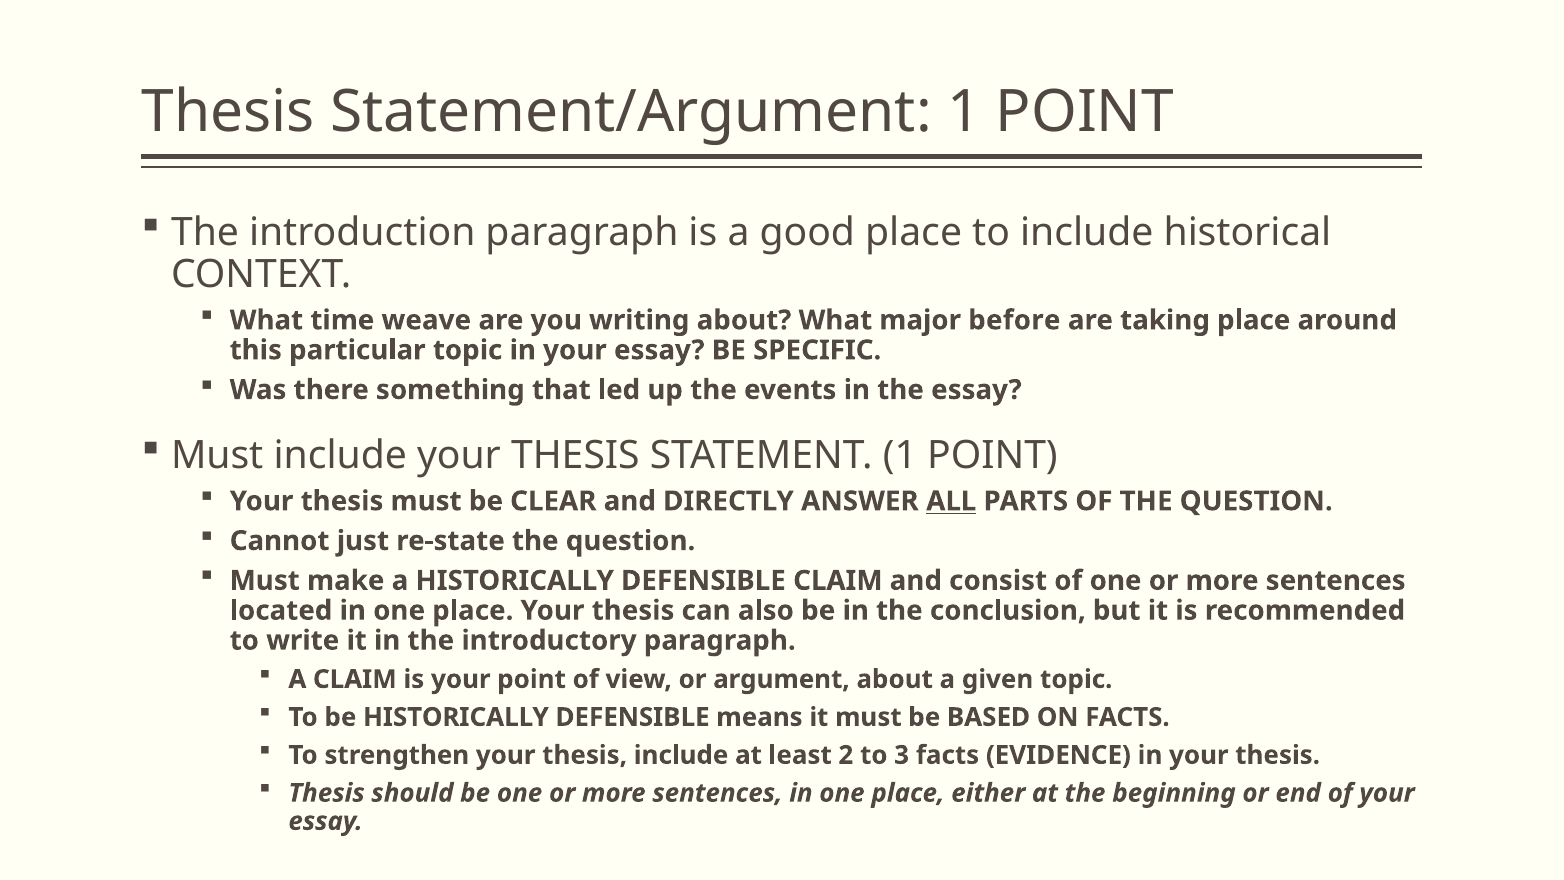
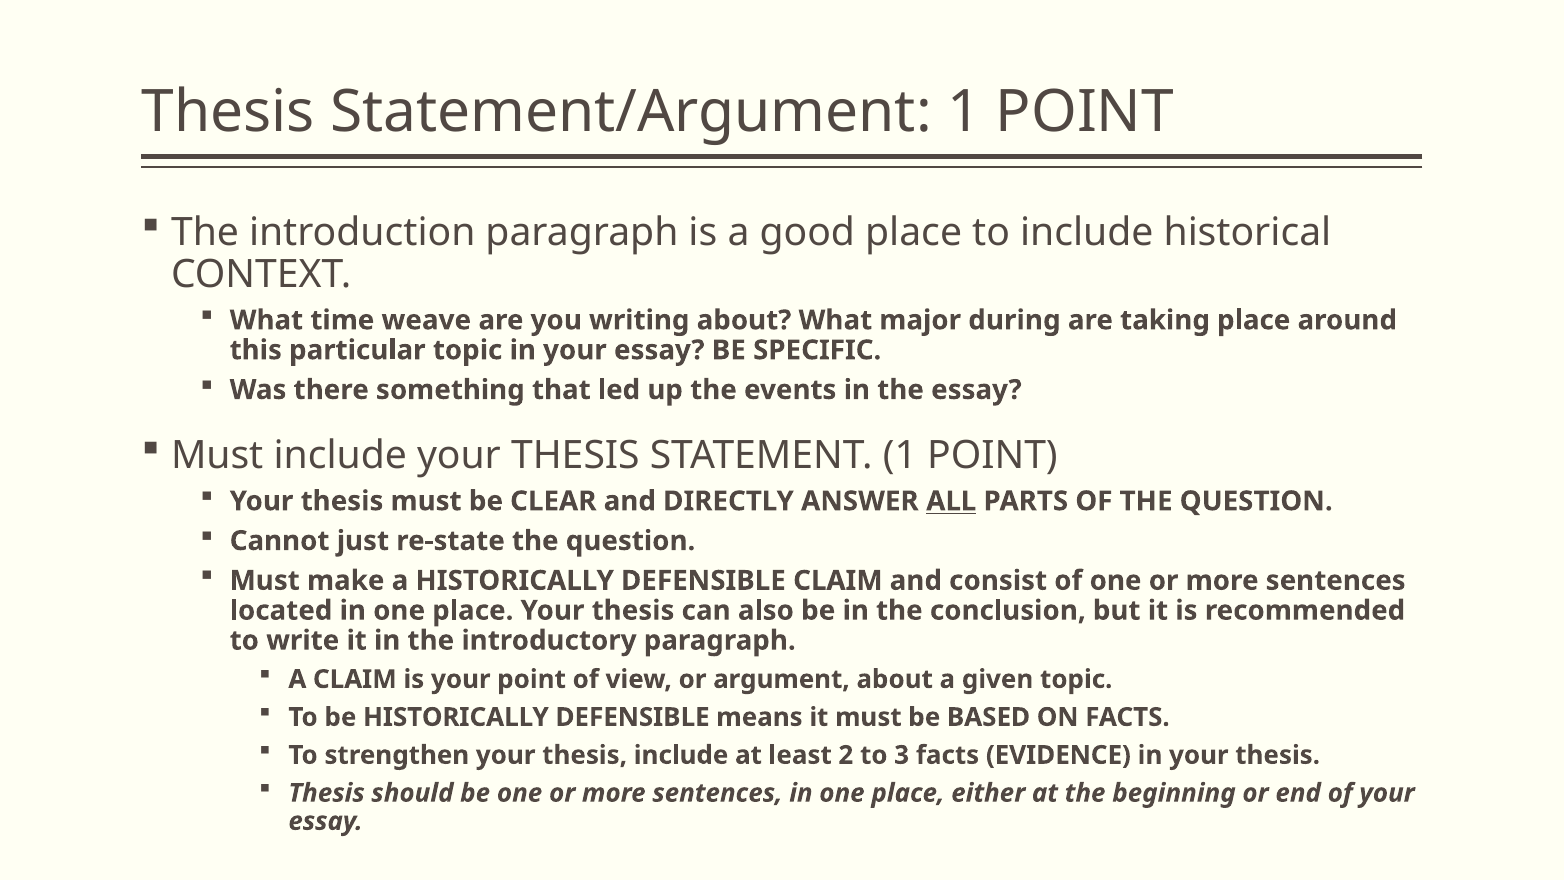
before: before -> during (1014, 320)
